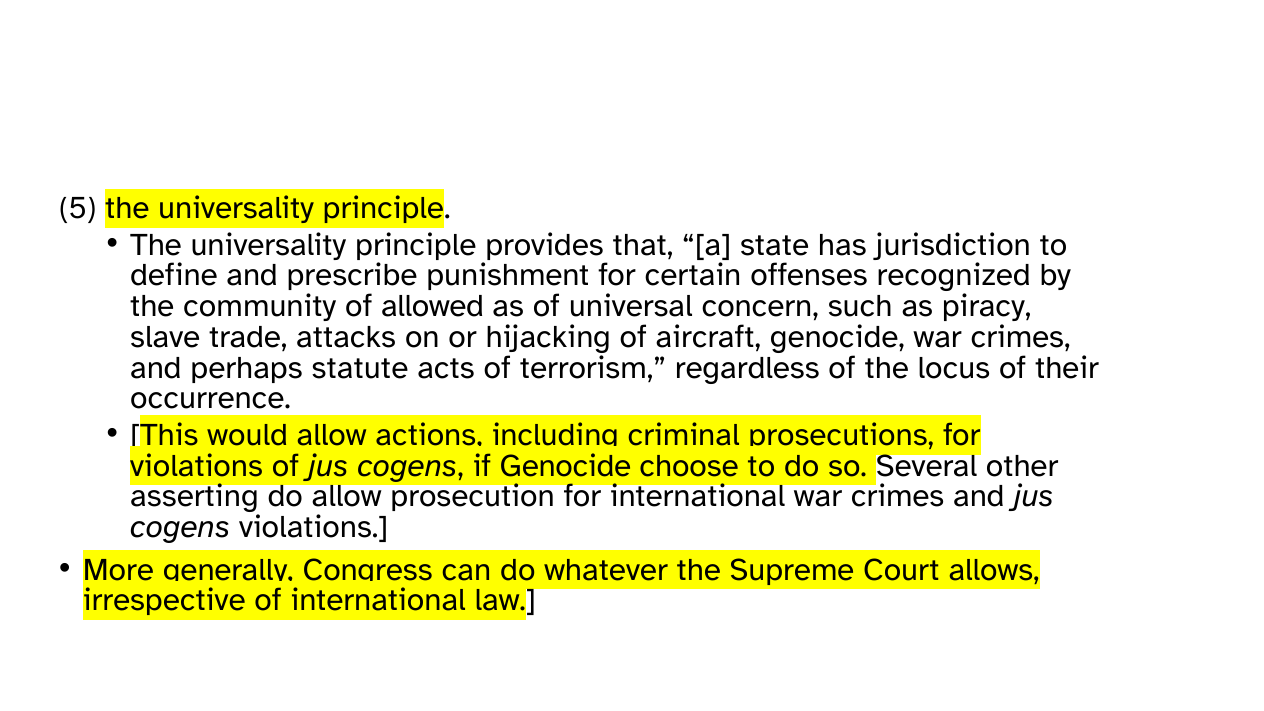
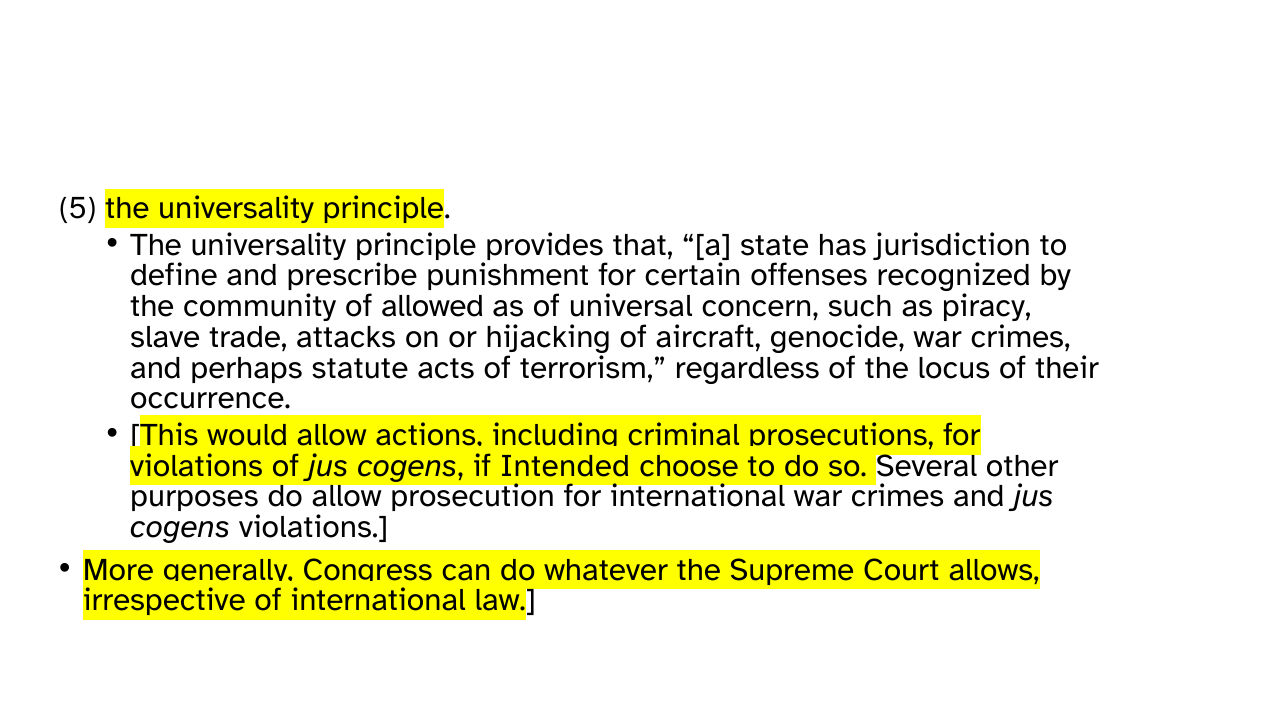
if Genocide: Genocide -> Intended (565, 466)
asserting: asserting -> purposes (194, 496)
